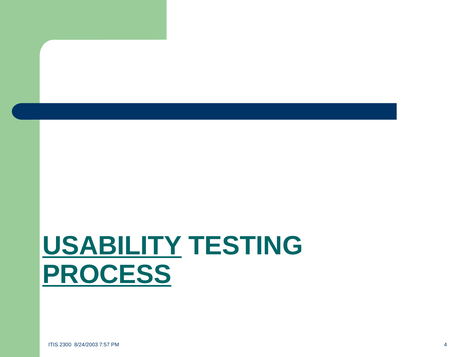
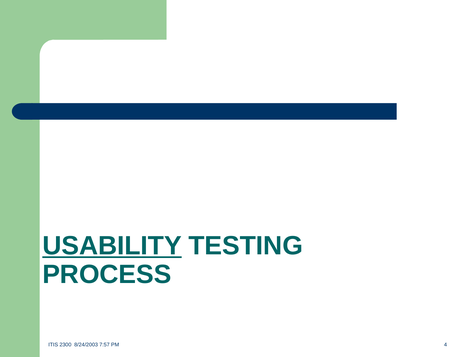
PROCESS underline: present -> none (107, 274)
